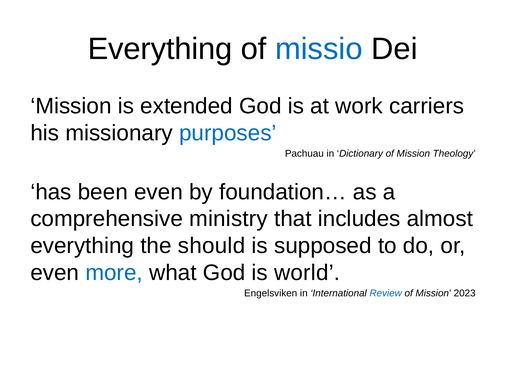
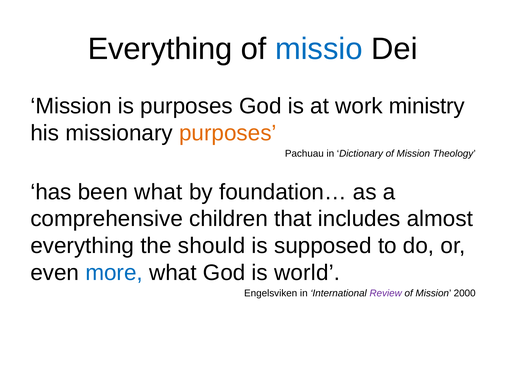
is extended: extended -> purposes (187, 106)
carriers: carriers -> ministry (427, 106)
purposes colour: blue -> orange (228, 133)
been even: even -> what (158, 192)
ministry: ministry -> children (228, 219)
Review colour: blue -> purple (386, 294)
2023: 2023 -> 2000 (465, 294)
